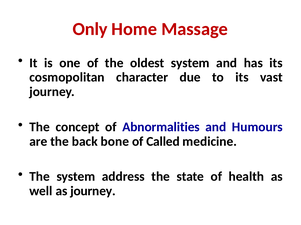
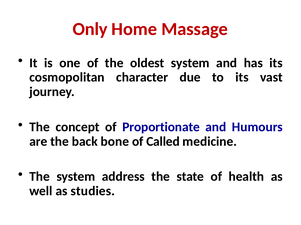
Abnormalities: Abnormalities -> Proportionate (161, 127)
as journey: journey -> studies (93, 192)
